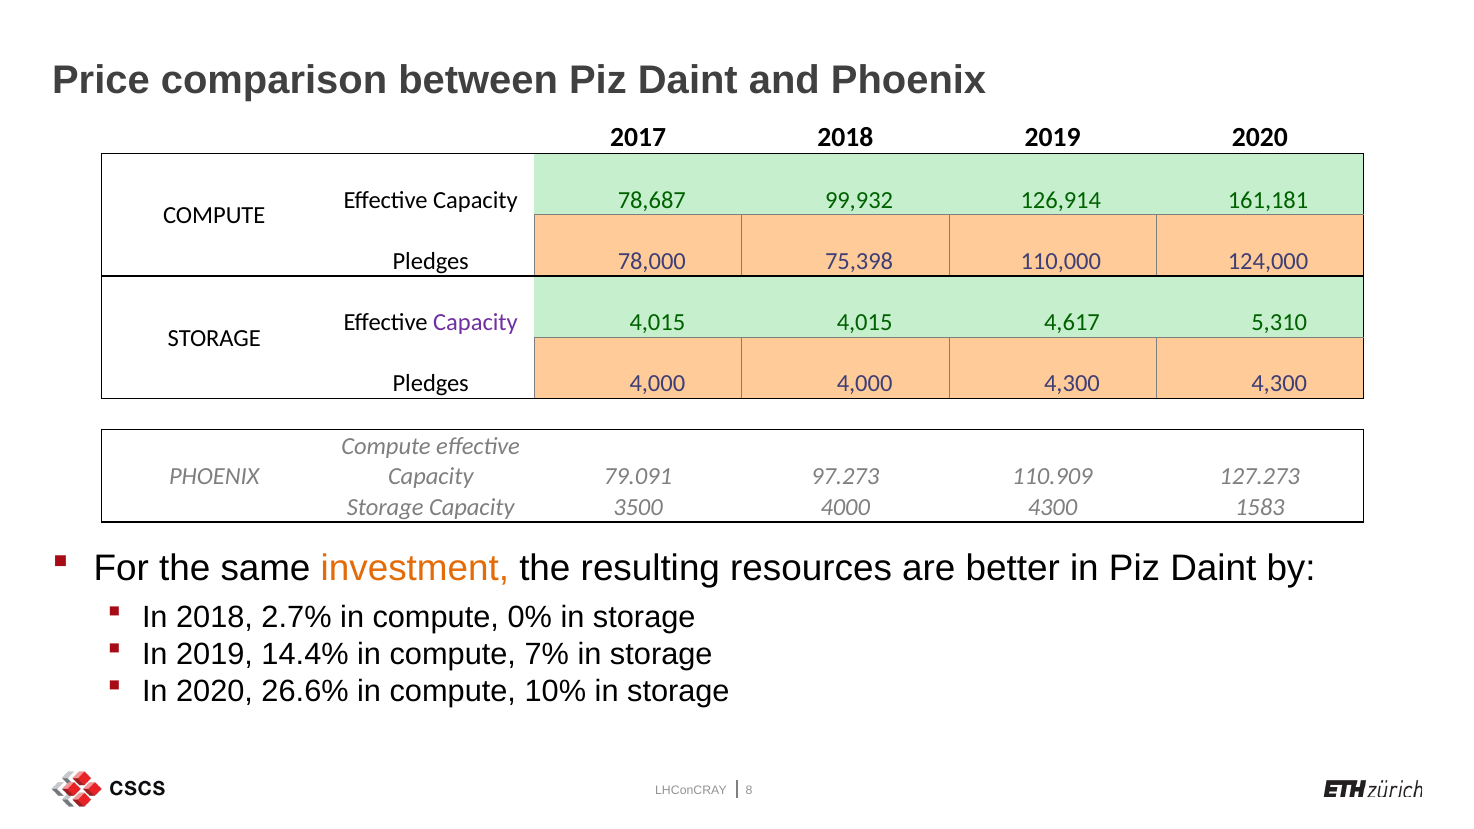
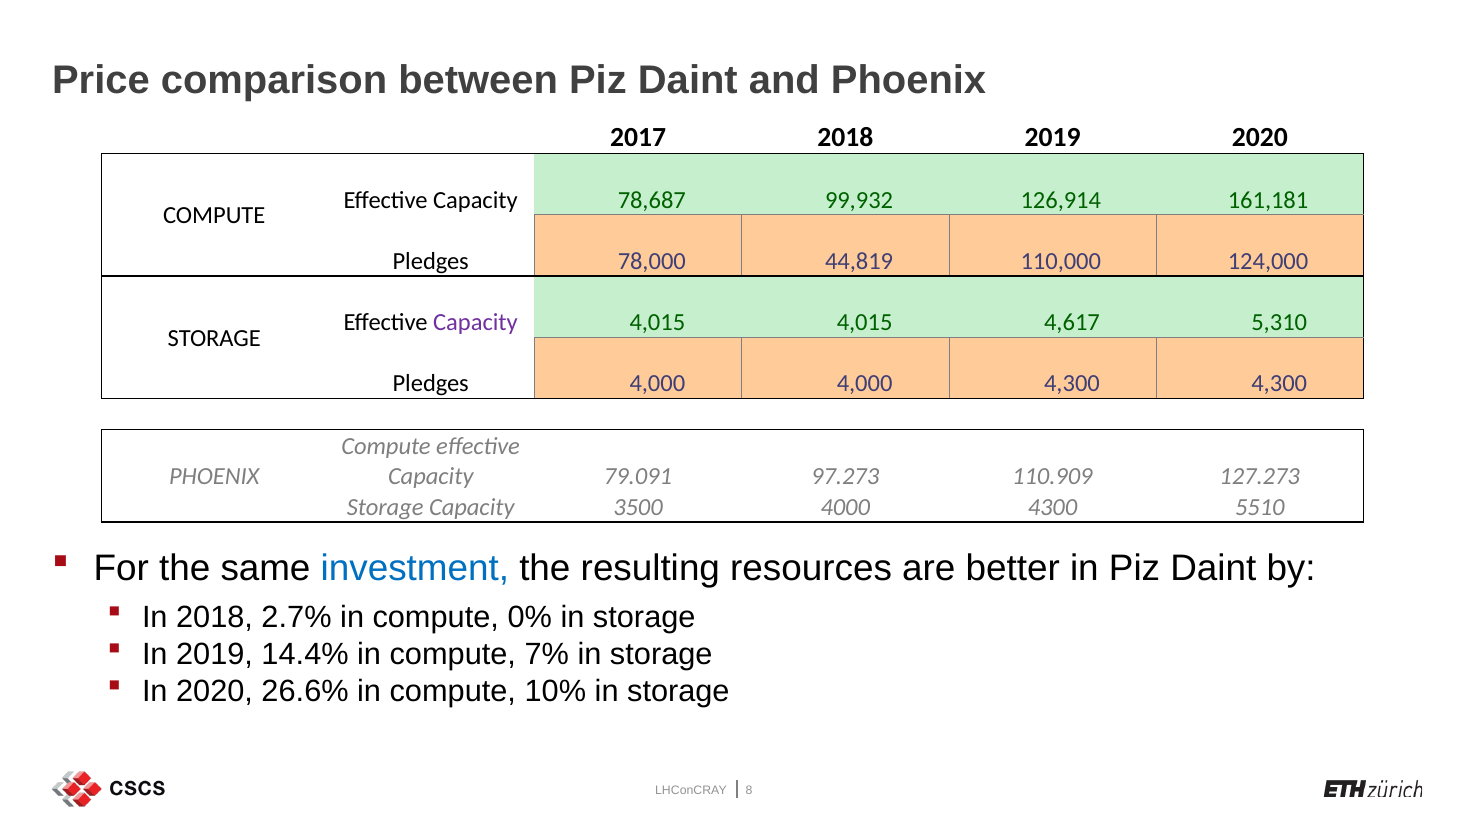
75,398: 75,398 -> 44,819 (859, 261)
1583: 1583 -> 5510 (1260, 507)
investment colour: orange -> blue (415, 568)
